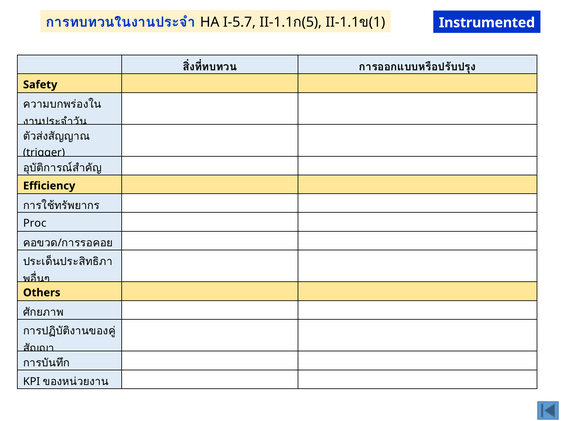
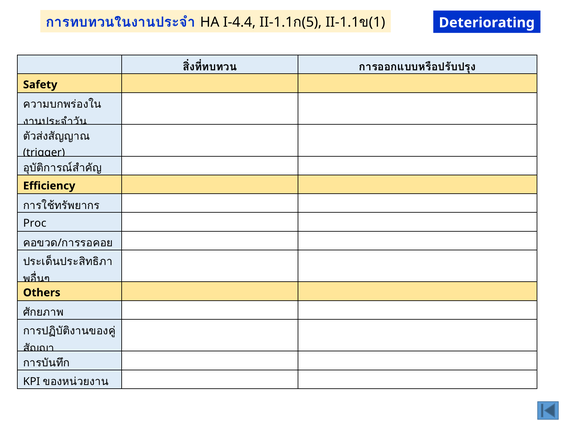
I-5.7: I-5.7 -> I-4.4 (239, 22)
Instrumented: Instrumented -> Deteriorating (487, 23)
